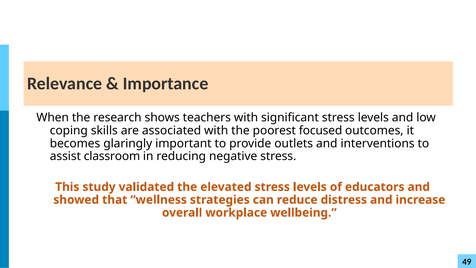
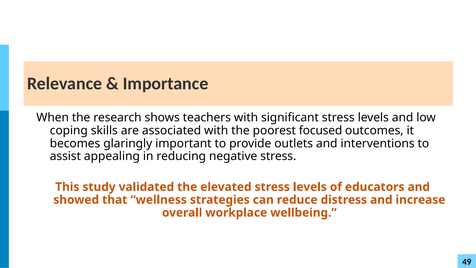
classroom: classroom -> appealing (112, 156)
